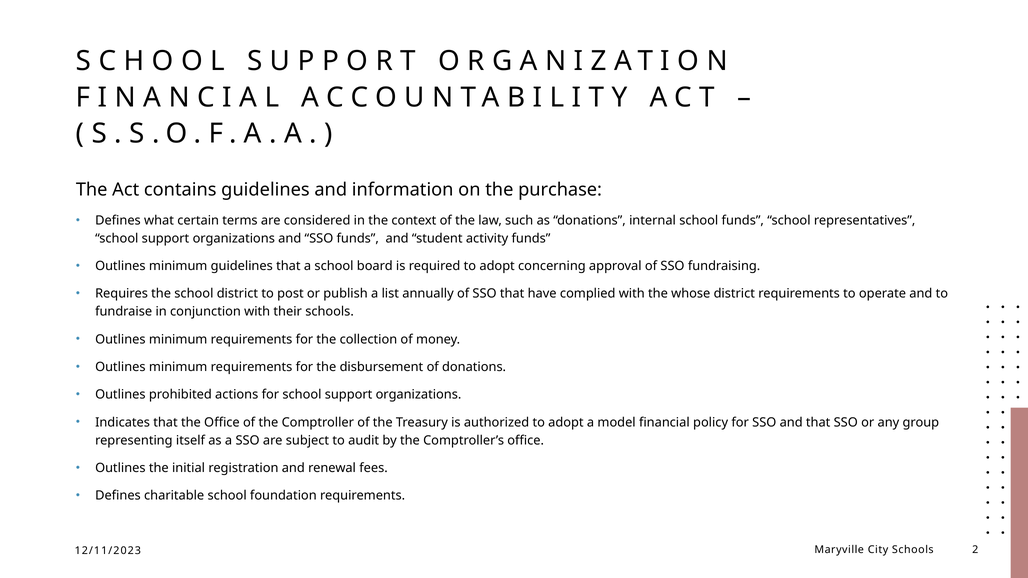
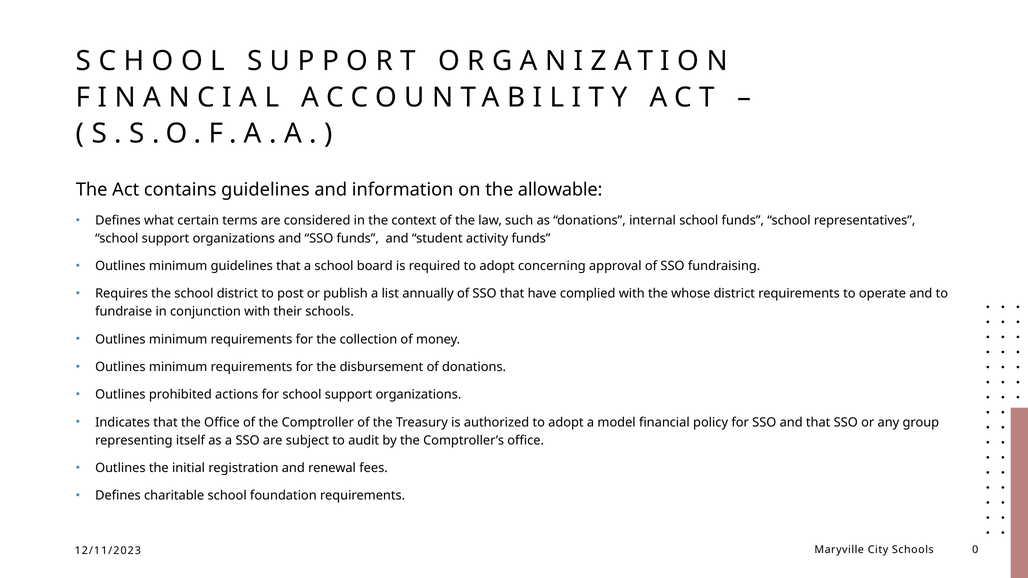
purchase: purchase -> allowable (560, 190)
2: 2 -> 0 (975, 550)
